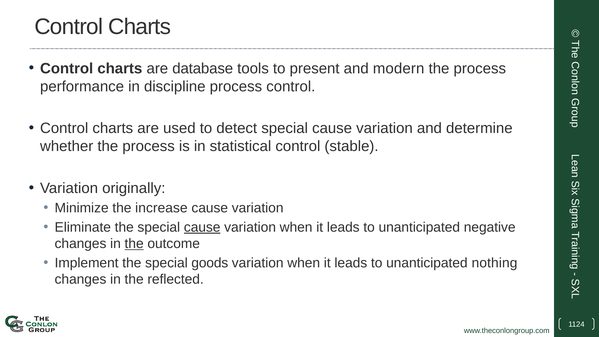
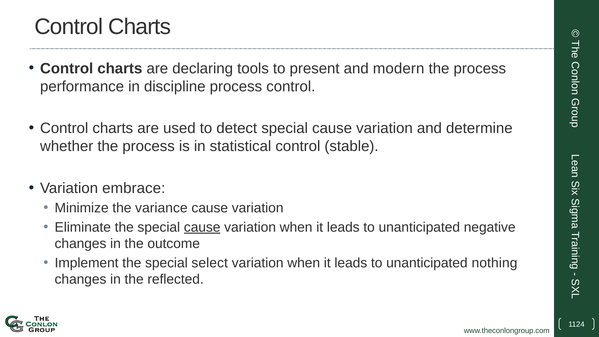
database: database -> declaring (203, 68)
originally: originally -> embrace (134, 188)
increase: increase -> variance (161, 208)
the underline: present -> none (134, 244)
goods: goods -> select (210, 263)
